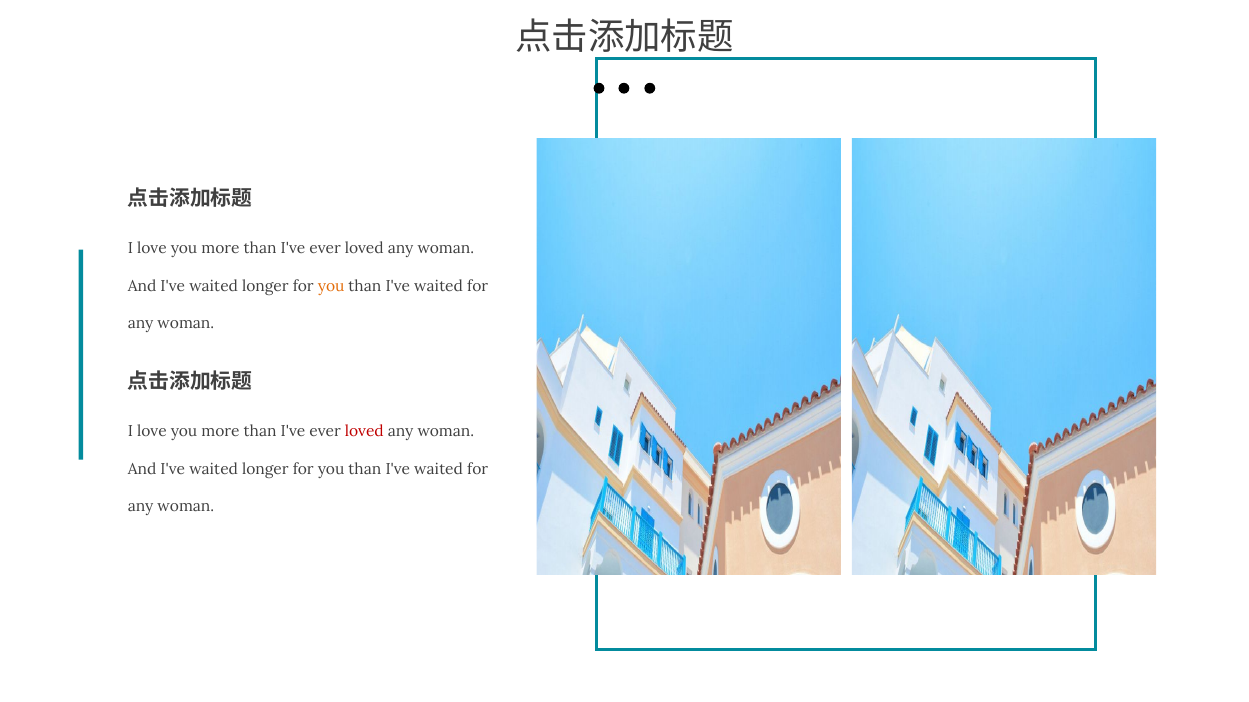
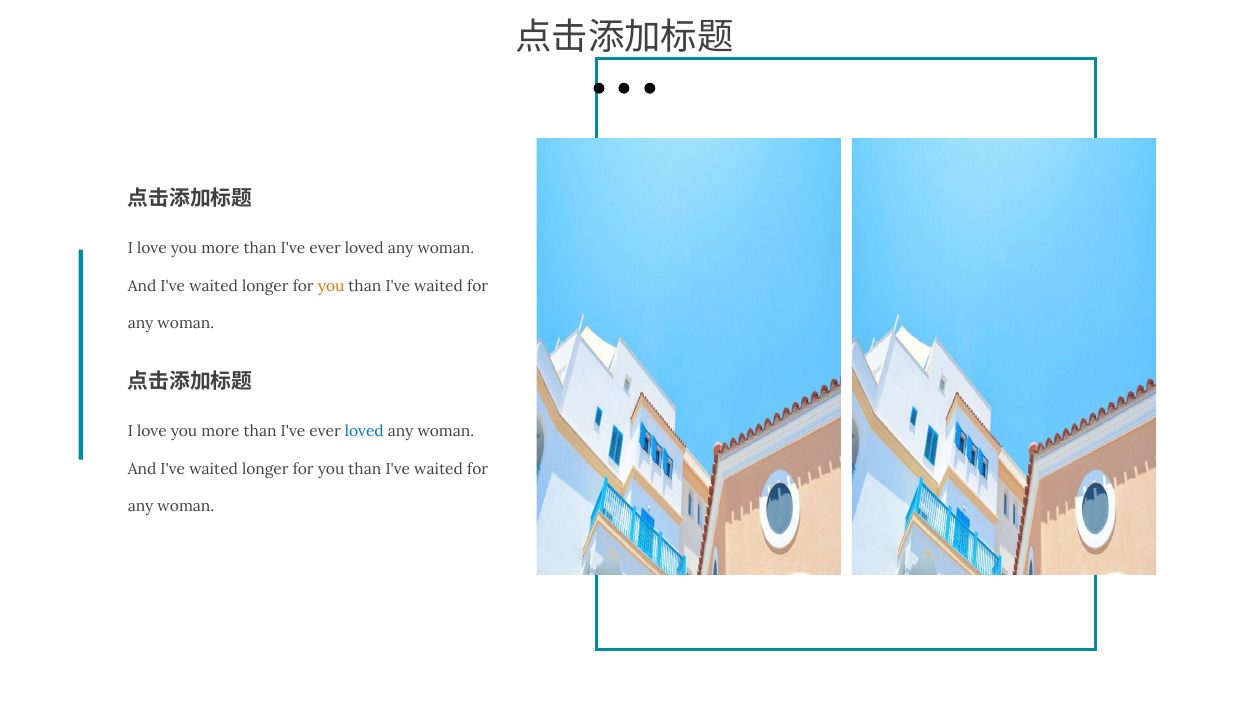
loved colour: red -> blue (364, 432)
